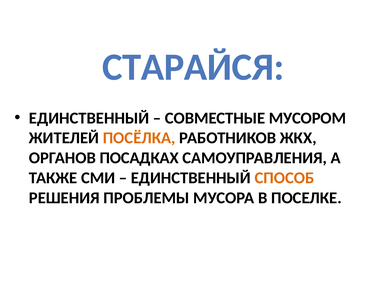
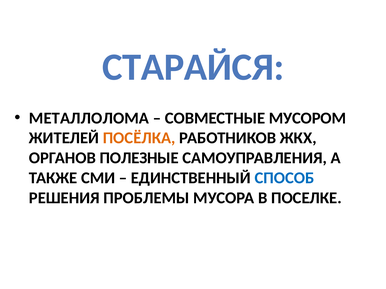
ЕДИНСТВЕННЫЙ: ЕДИНСТВЕННЫЙ -> МЕТАЛЛОЛОМА (89, 118)
ПОСАДКАХ: ПОСАДКАХ -> ПОЛЕЗНЫЕ (139, 158)
СПОСОБ colour: orange -> blue (284, 178)
